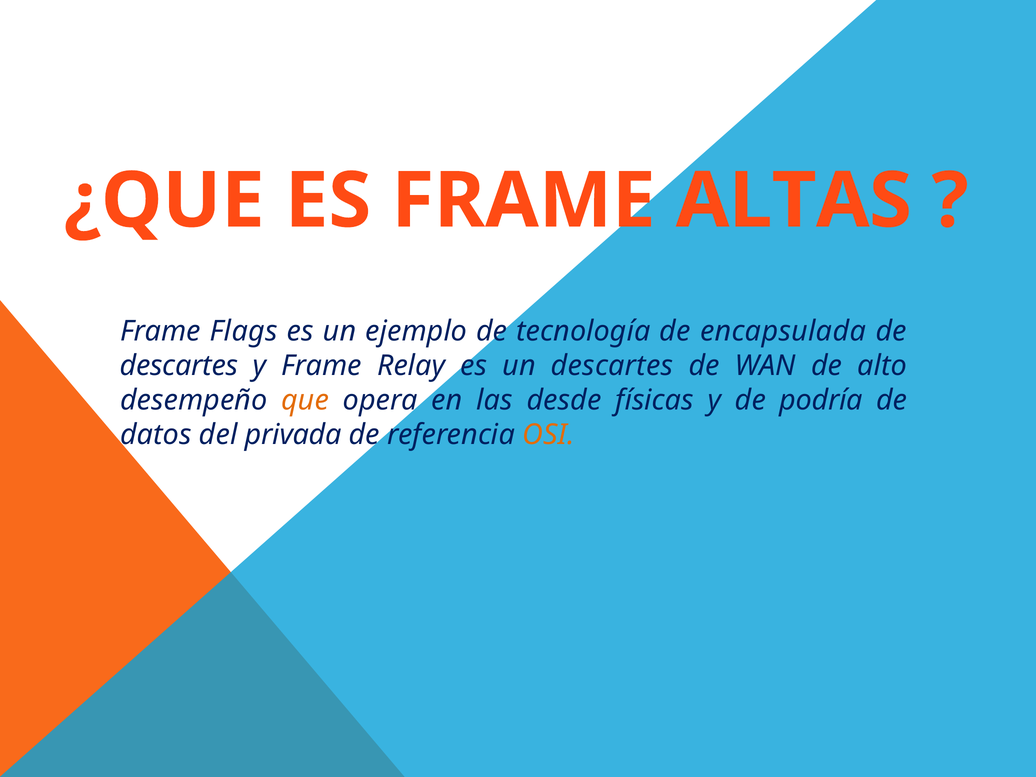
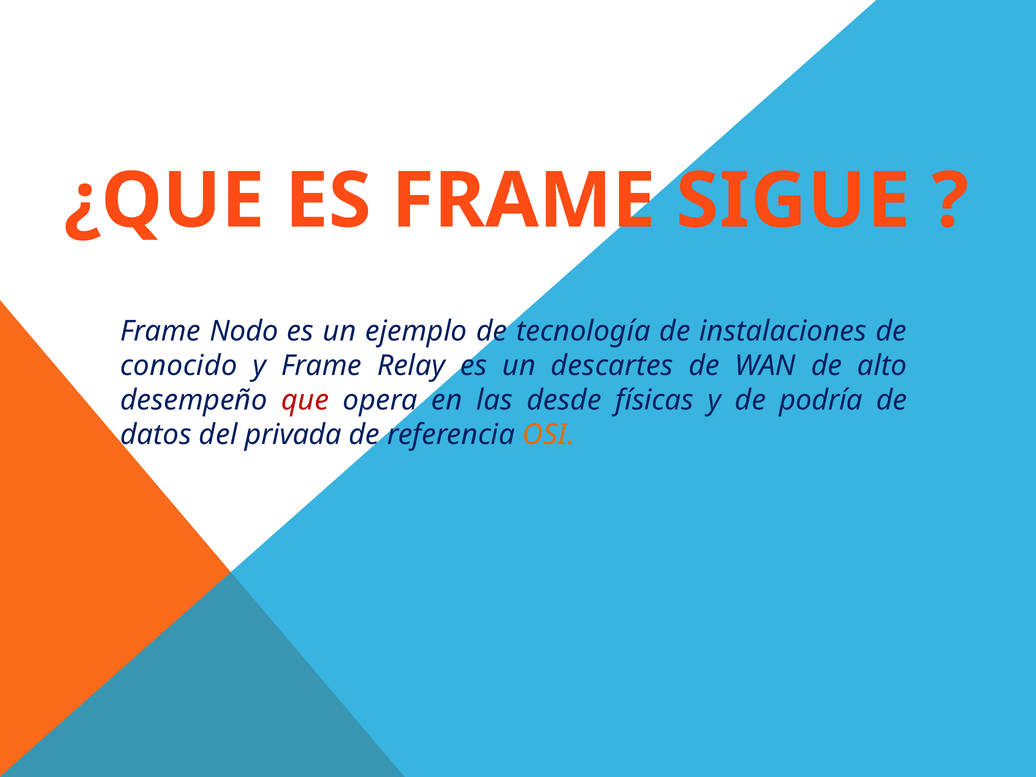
ALTAS: ALTAS -> SIGUE (793, 201)
Flags: Flags -> Nodo (244, 331)
encapsulada: encapsulada -> instalaciones (783, 331)
descartes: descartes -> conocido (179, 366)
que colour: orange -> red (305, 400)
